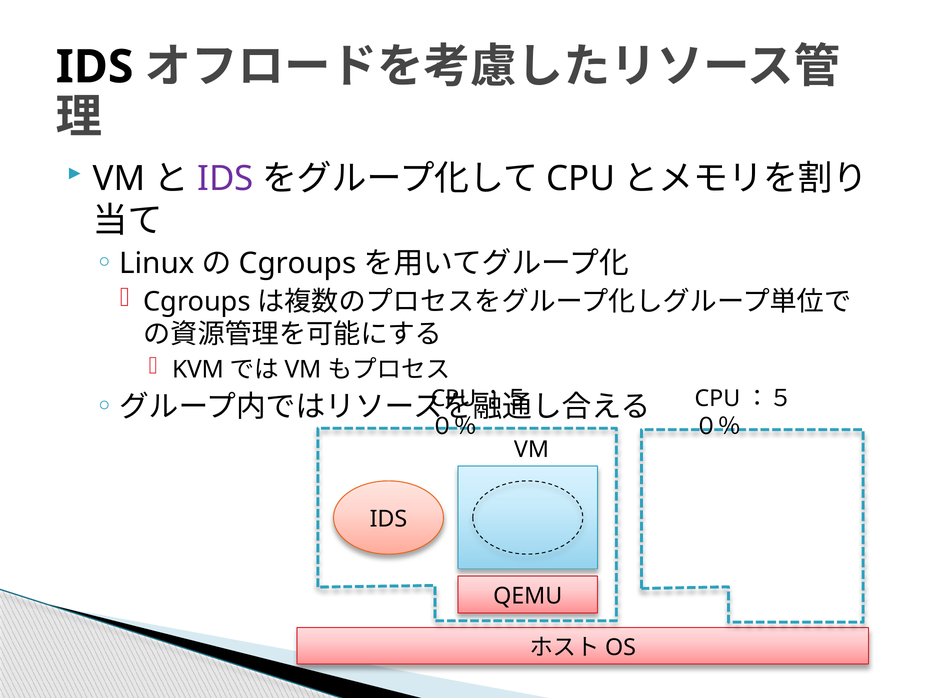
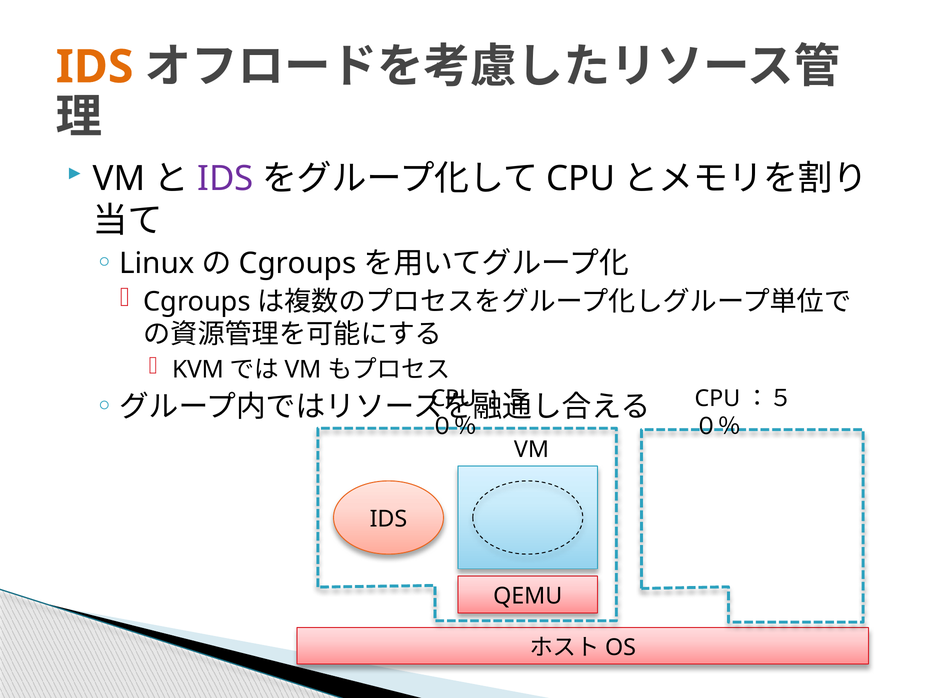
IDS colour: black -> orange (95, 67)
